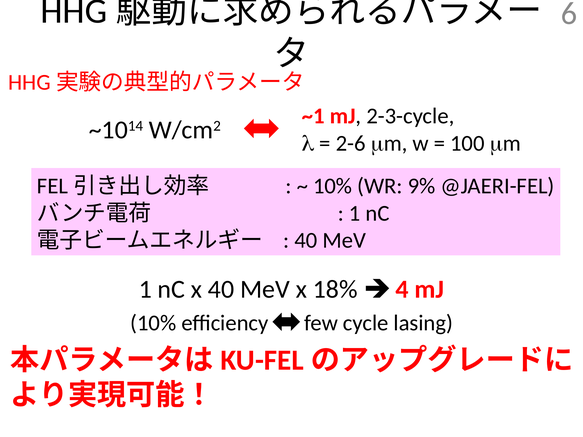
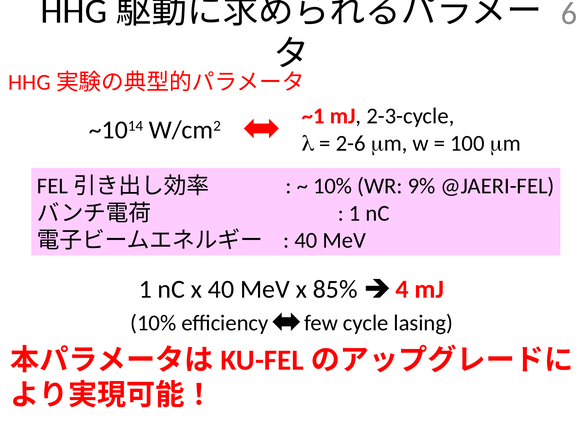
18%: 18% -> 85% (335, 289)
